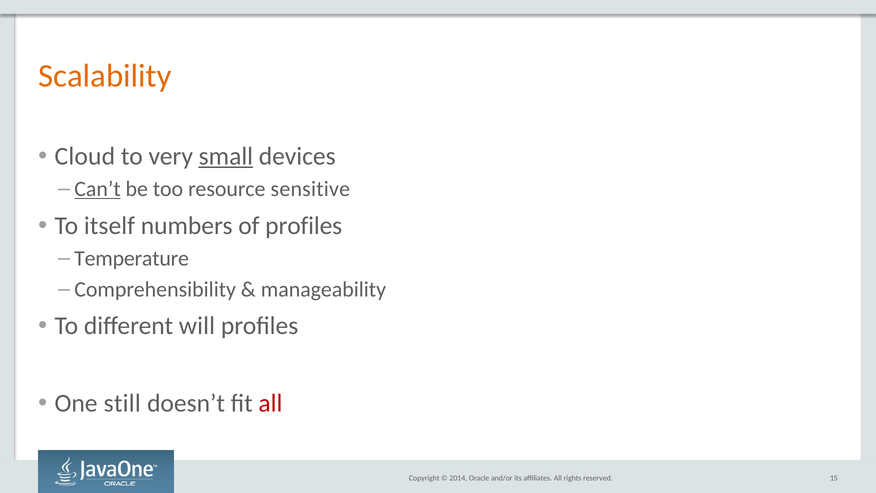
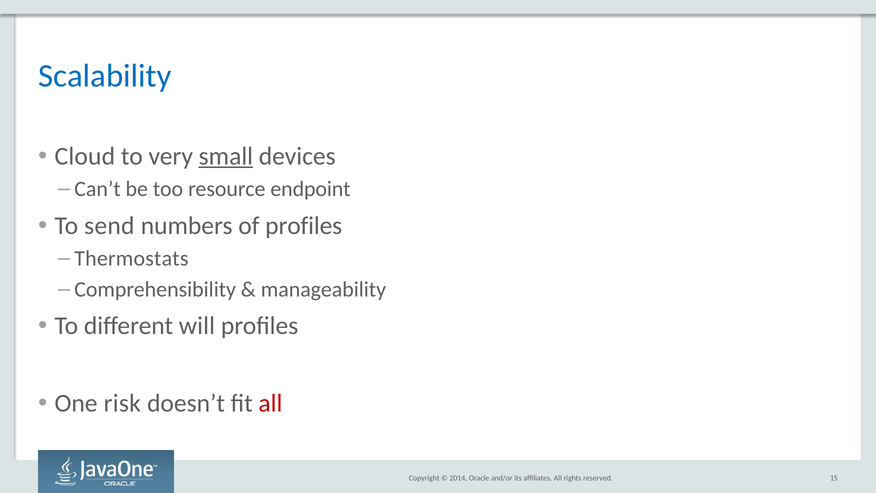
Scalability colour: orange -> blue (105, 76)
Can’t underline: present -> none (98, 189)
sensitive: sensitive -> endpoint (310, 189)
itself: itself -> send (109, 226)
Temperature: Temperature -> Thermostats (131, 258)
still: still -> risk (122, 403)
